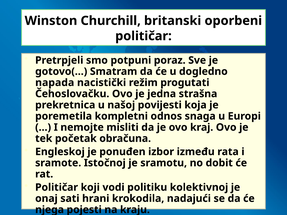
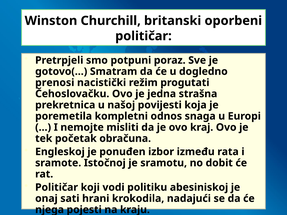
napada: napada -> prenosi (55, 83)
kolektivnoj: kolektivnoj -> abesiniskoj (199, 188)
